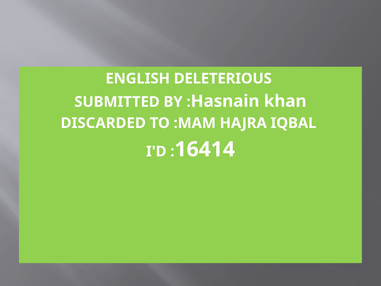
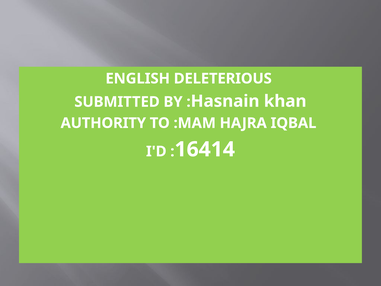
DISCARDED: DISCARDED -> AUTHORITY (103, 123)
